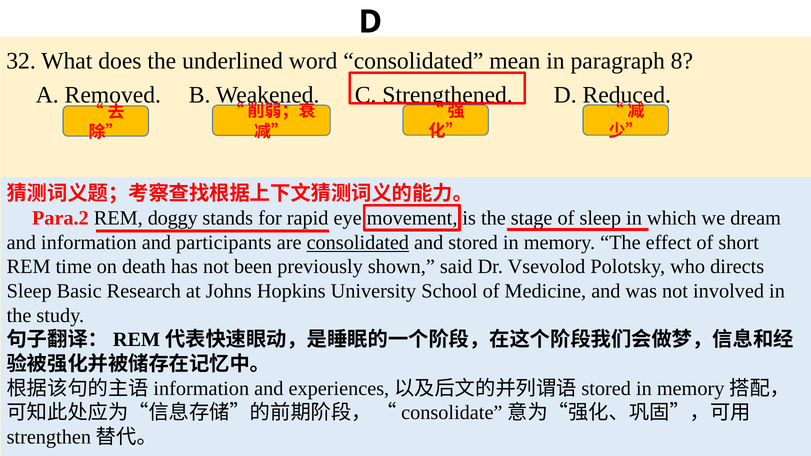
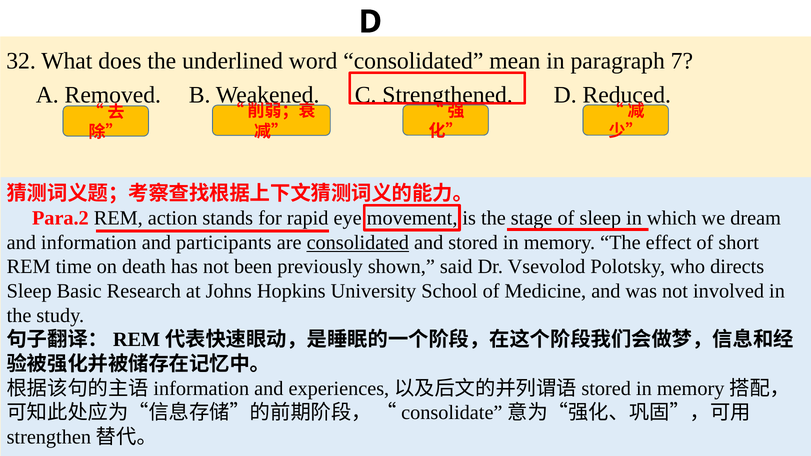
8: 8 -> 7 (682, 61)
doggy: doggy -> action (173, 218)
